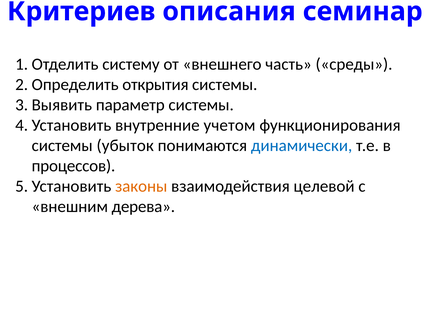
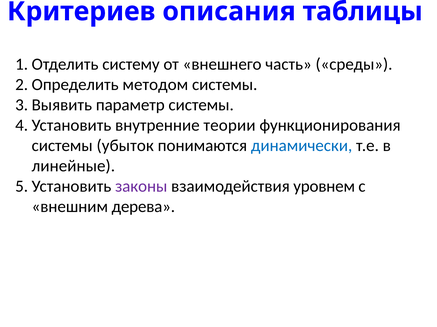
семинар: семинар -> таблицы (363, 12)
открытия: открытия -> методом (155, 85)
учетом: учетом -> теории (230, 126)
процессов: процессов -> линейные (73, 166)
законы colour: orange -> purple (141, 187)
целевой: целевой -> уровнем (324, 187)
